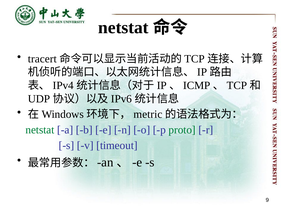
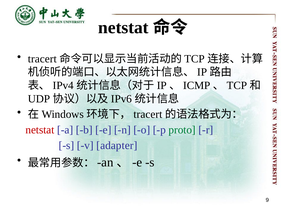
metric: metric -> tracert (148, 115)
netstat colour: green -> red (40, 130)
timeout: timeout -> adapter (117, 146)
